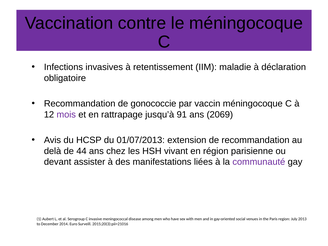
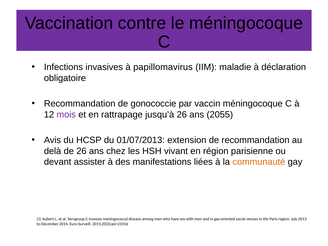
retentissement: retentissement -> papillomavirus (163, 67)
jusqu’à 91: 91 -> 26 (182, 115)
2069: 2069 -> 2055 (220, 115)
de 44: 44 -> 26 (81, 151)
communauté colour: purple -> orange (259, 162)
